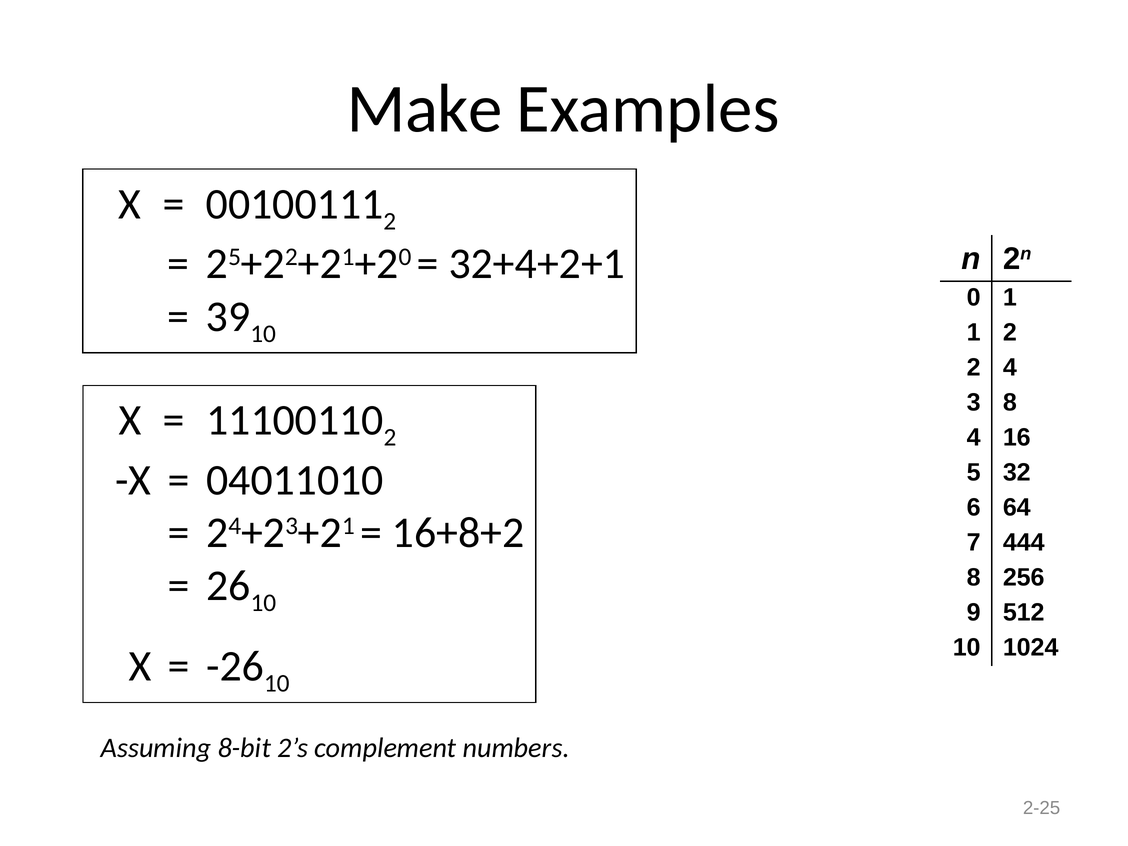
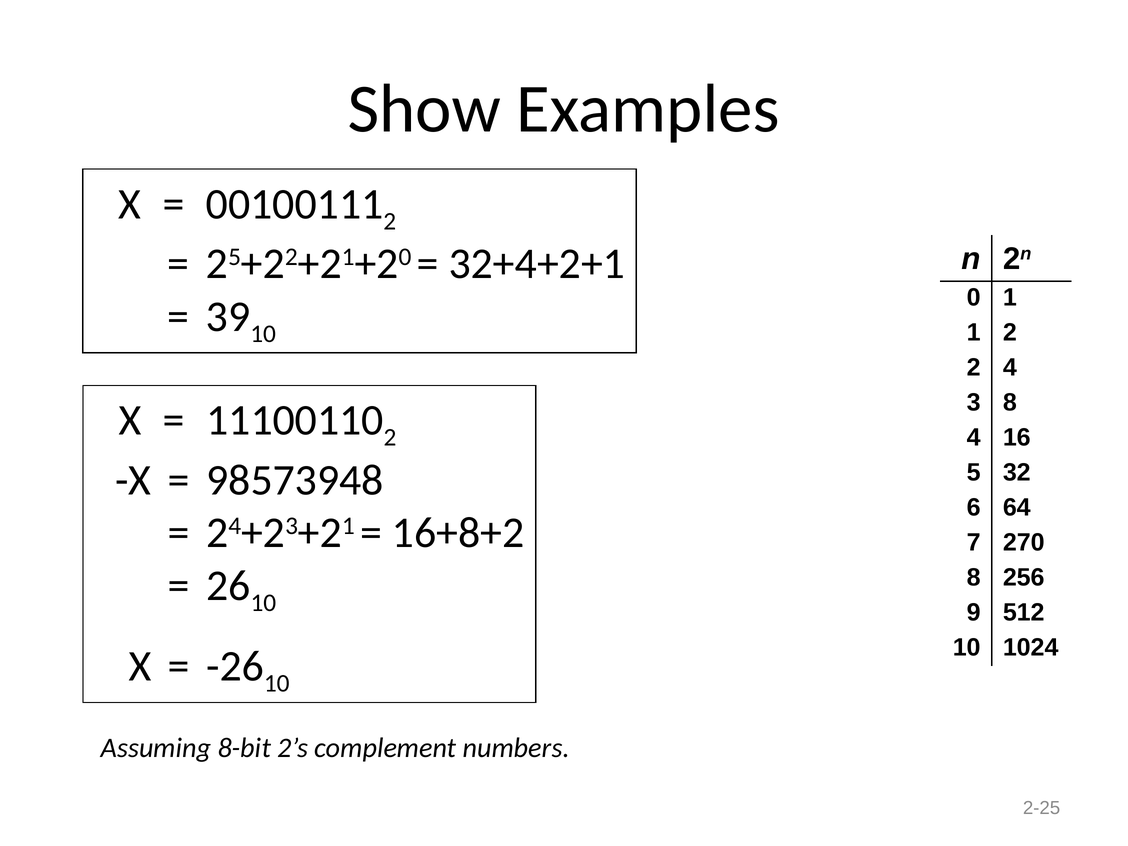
Make: Make -> Show (424, 109)
04011010: 04011010 -> 98573948 (295, 480)
444: 444 -> 270 (1024, 543)
